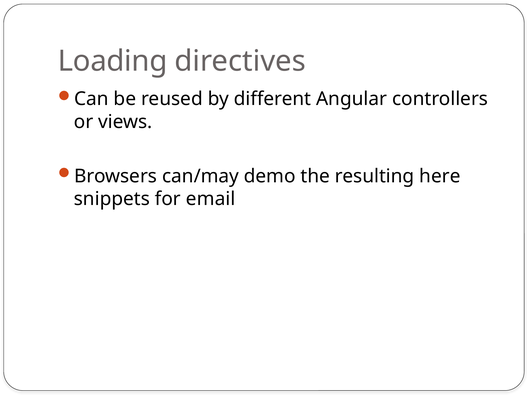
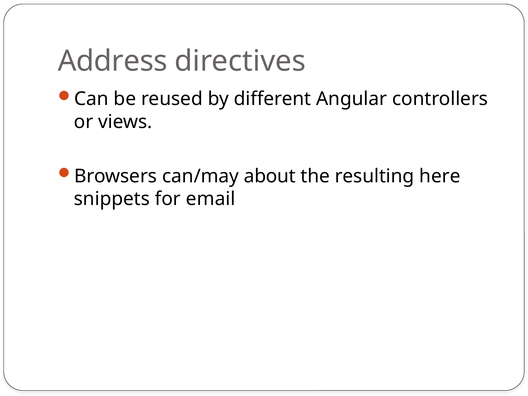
Loading: Loading -> Address (113, 61)
demo: demo -> about (270, 176)
